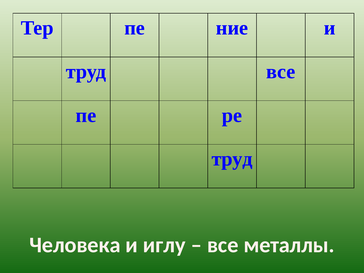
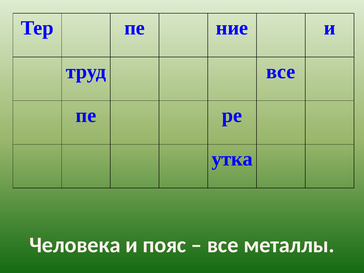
труд: труд -> утка (232, 159)
иглу: иглу -> пояс (164, 245)
